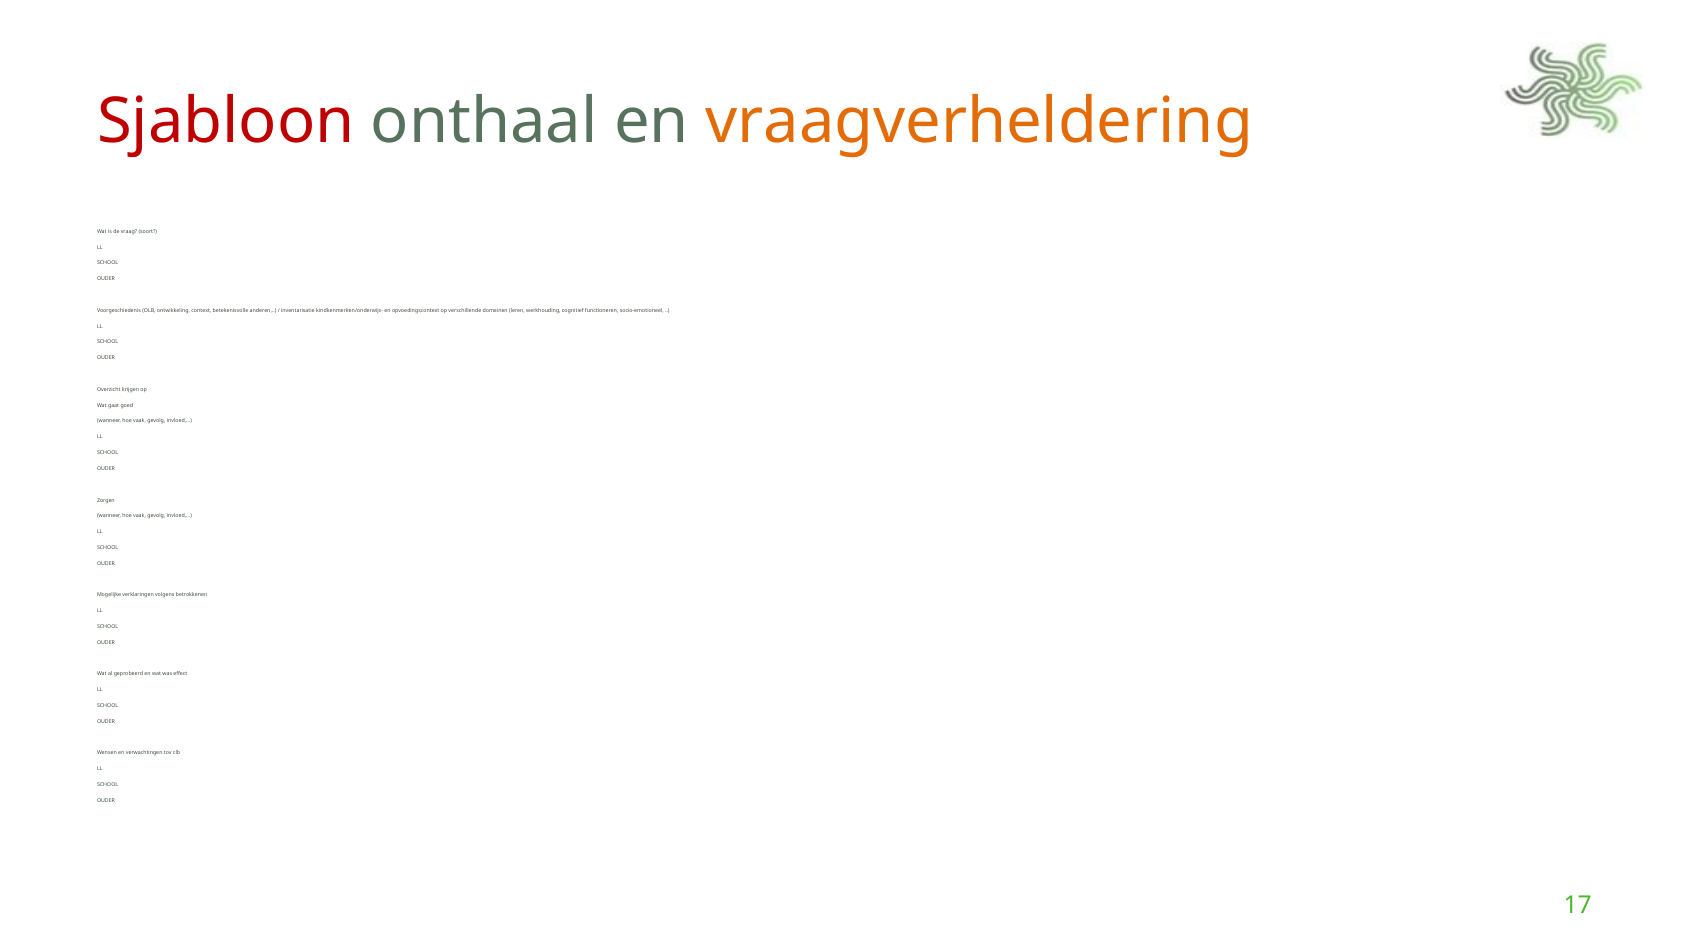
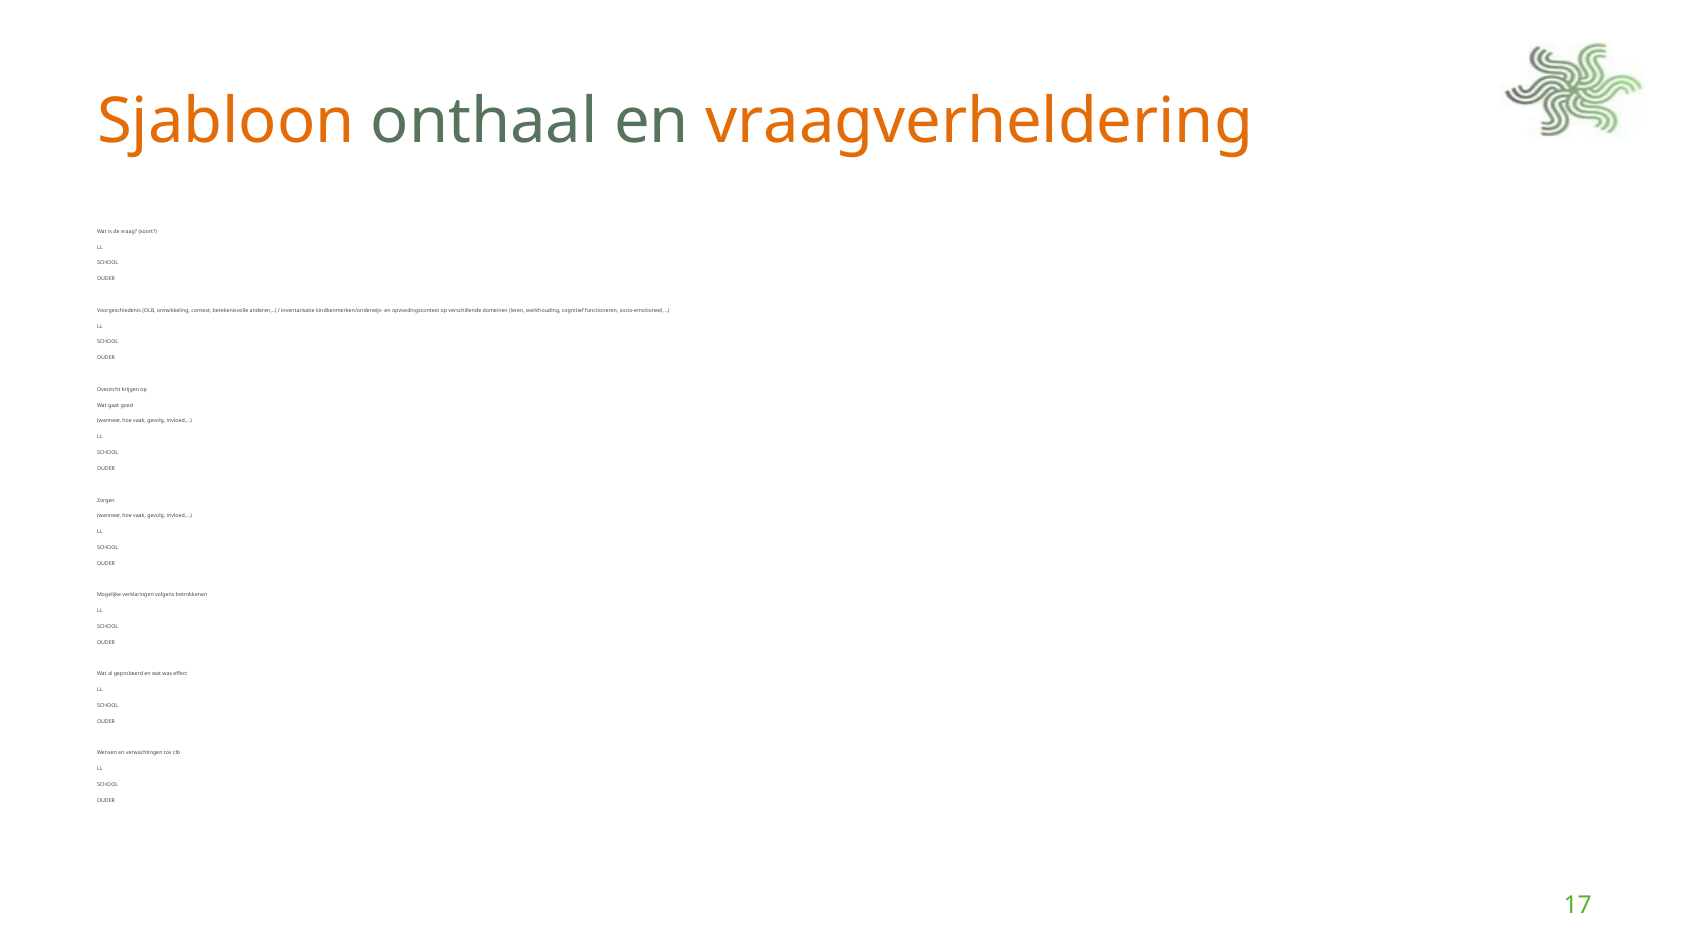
Sjabloon colour: red -> orange (226, 122)
